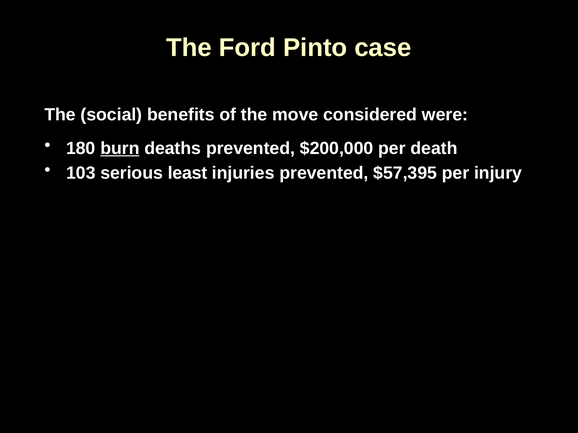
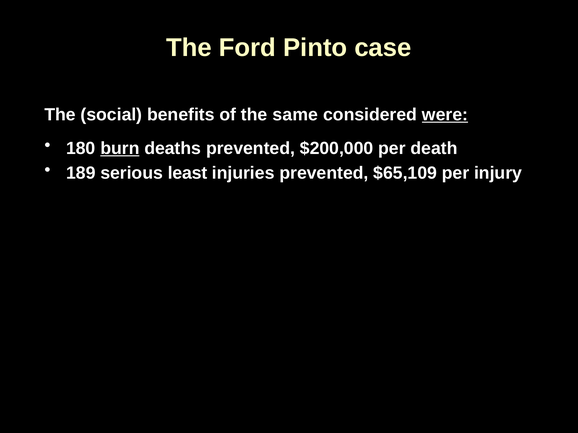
move: move -> same (295, 115)
were underline: none -> present (445, 115)
103: 103 -> 189 (81, 173)
$57,395: $57,395 -> $65,109 (405, 173)
